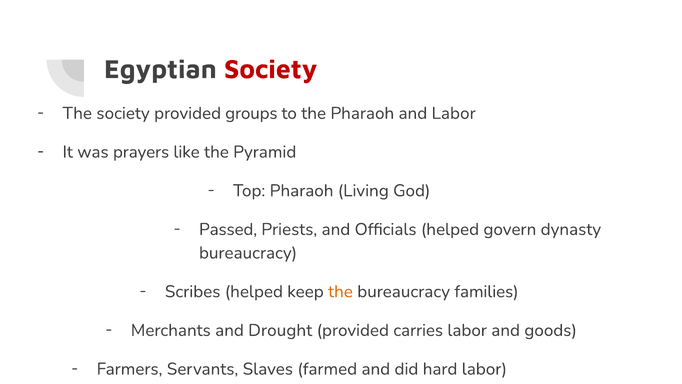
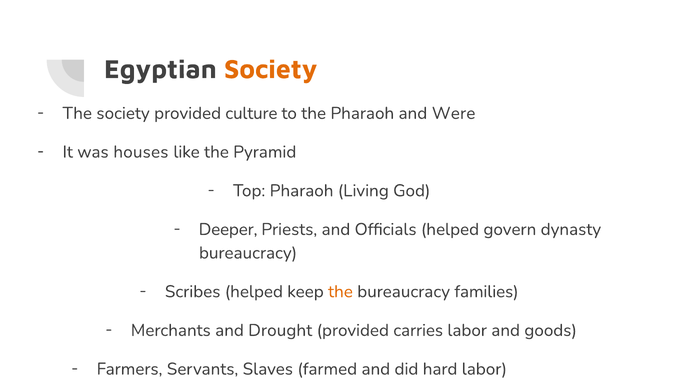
Society colour: red -> orange (271, 69)
groups: groups -> culture (251, 113)
and Labor: Labor -> Were (454, 113)
prayers: prayers -> houses (141, 152)
Passed: Passed -> Deeper (228, 229)
